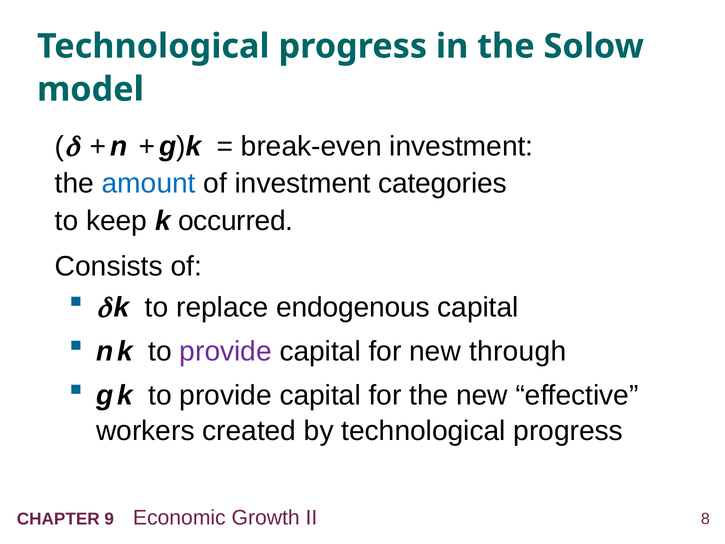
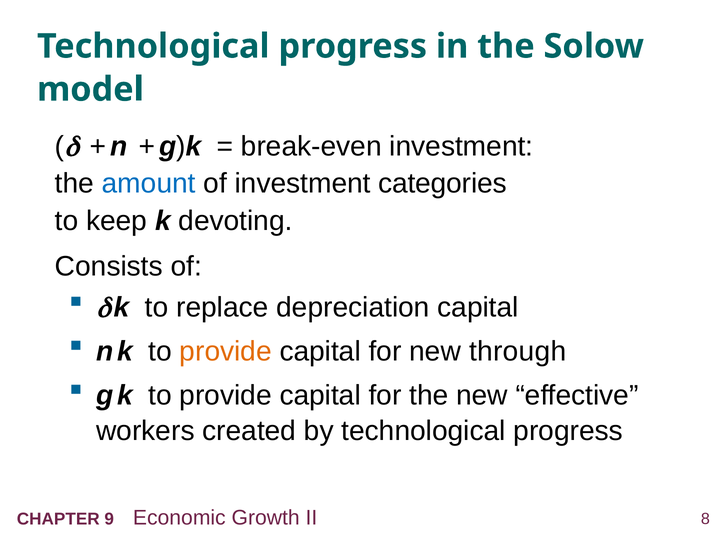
occurred: occurred -> devoting (236, 221)
endogenous: endogenous -> depreciation (353, 307)
provide colour: purple -> orange (226, 351)
